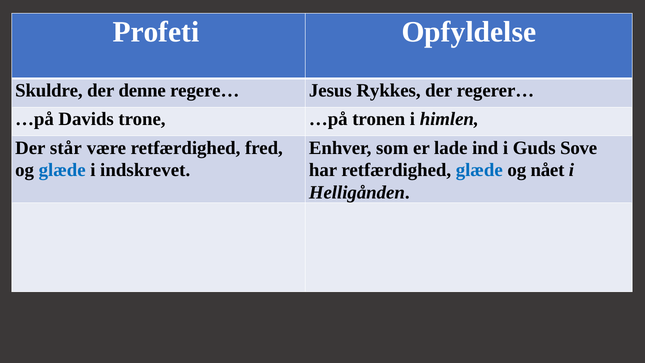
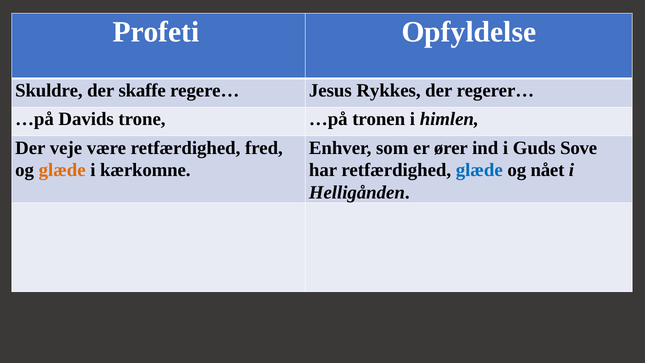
denne: denne -> skaffe (142, 91)
står: står -> veje (66, 148)
lade: lade -> ører (451, 148)
glæde colour: blue -> orange (62, 170)
indskrevet: indskrevet -> kærkomne (145, 170)
